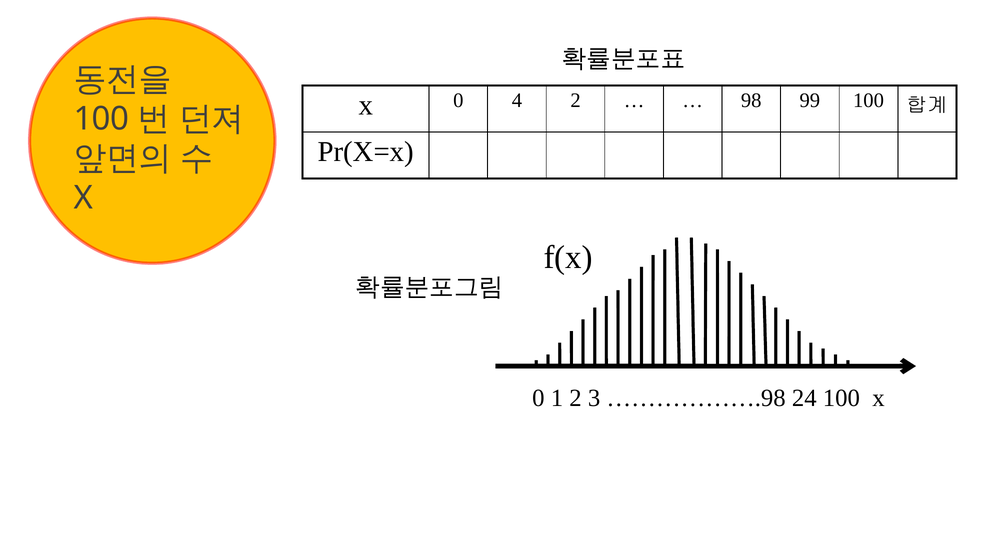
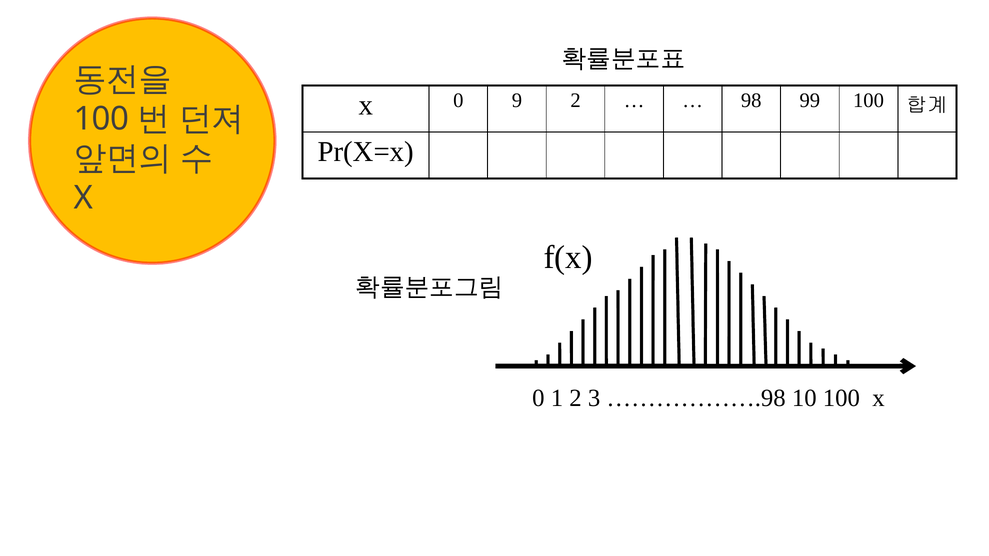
4: 4 -> 9 (517, 101)
24: 24 -> 10 (804, 398)
